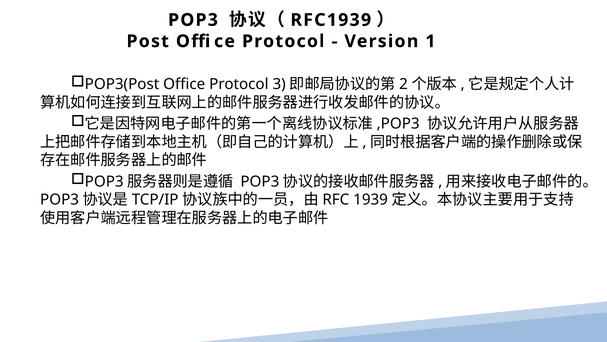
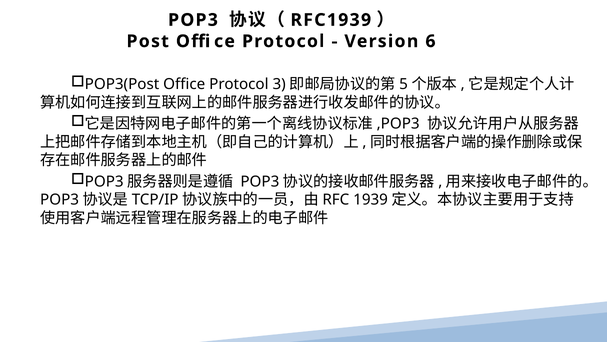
1: 1 -> 6 (430, 41)
2: 2 -> 5 (404, 84)
